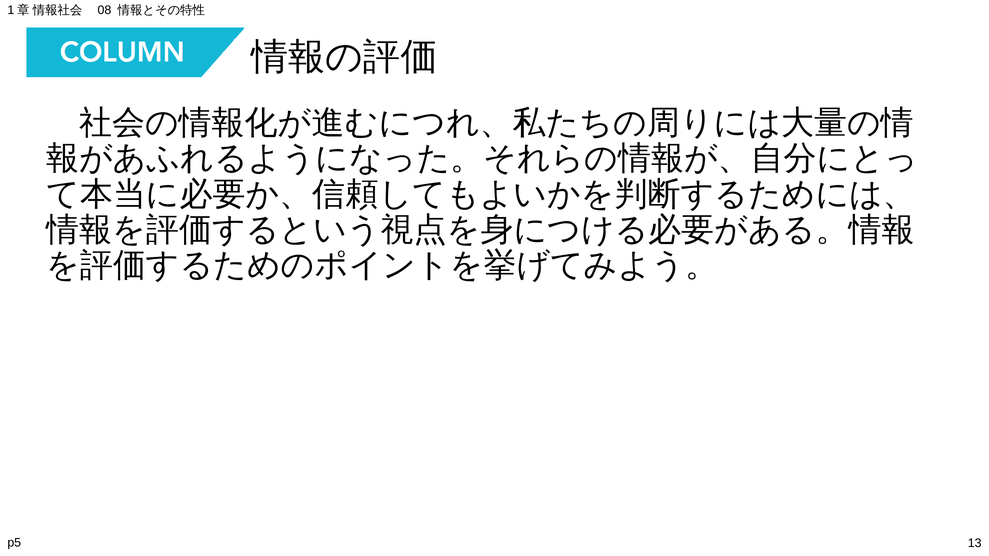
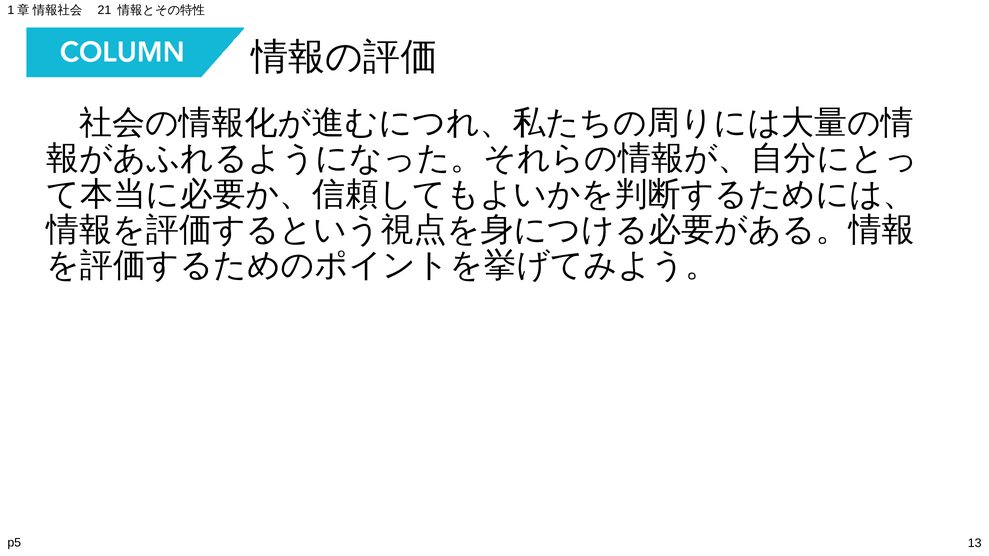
08: 08 -> 21 (104, 10)
